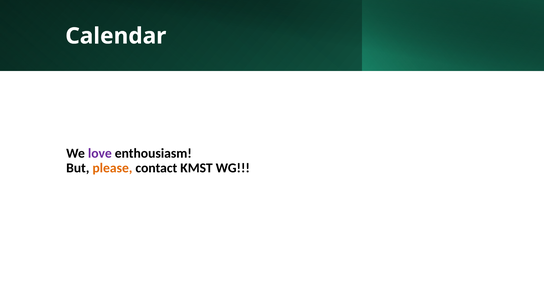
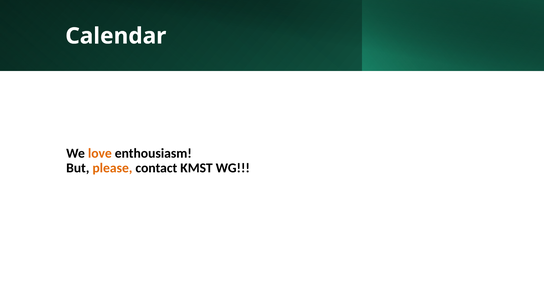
love colour: purple -> orange (100, 153)
